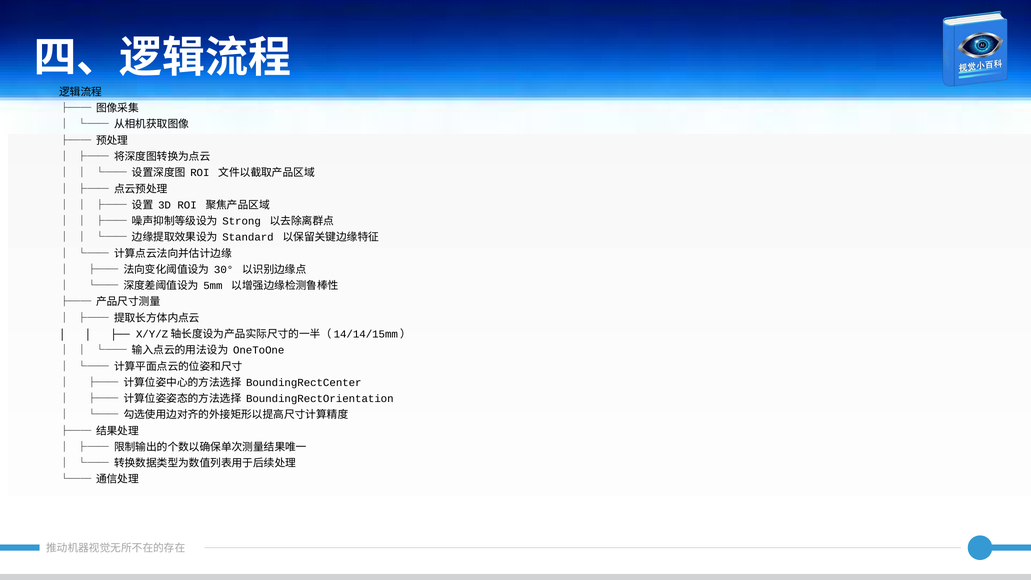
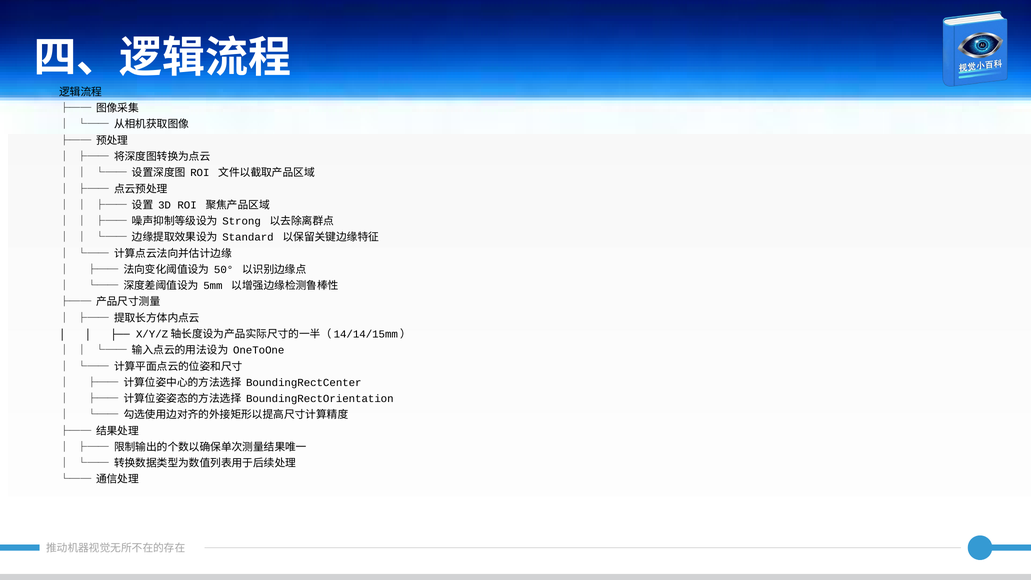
30°: 30° -> 50° (224, 270)
